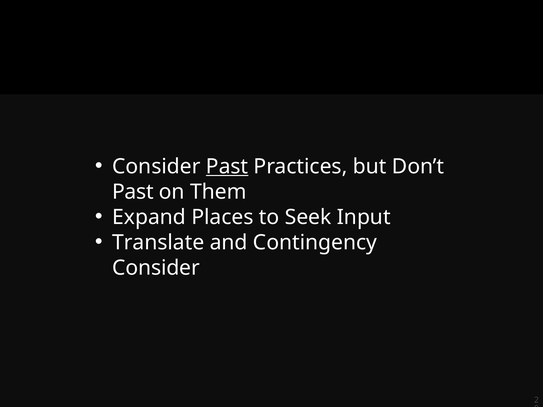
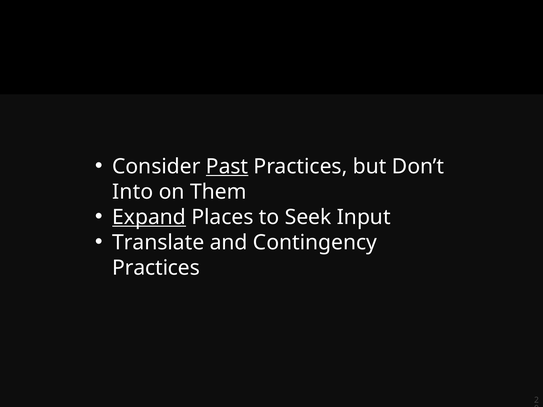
Past: Past -> Into (133, 192)
Expand underline: none -> present (149, 217)
Consider: Consider -> Practices (156, 268)
